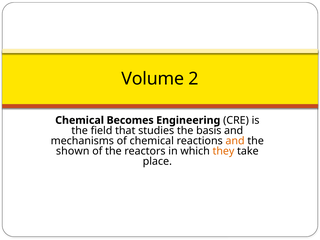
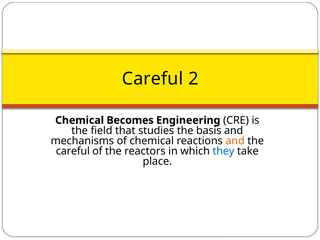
Volume: Volume -> Careful (153, 79)
shown: shown -> careful (73, 151)
they colour: orange -> blue (223, 151)
